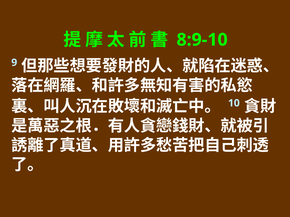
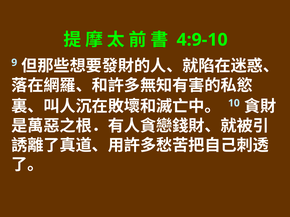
8:9-10: 8:9-10 -> 4:9-10 (202, 40)
